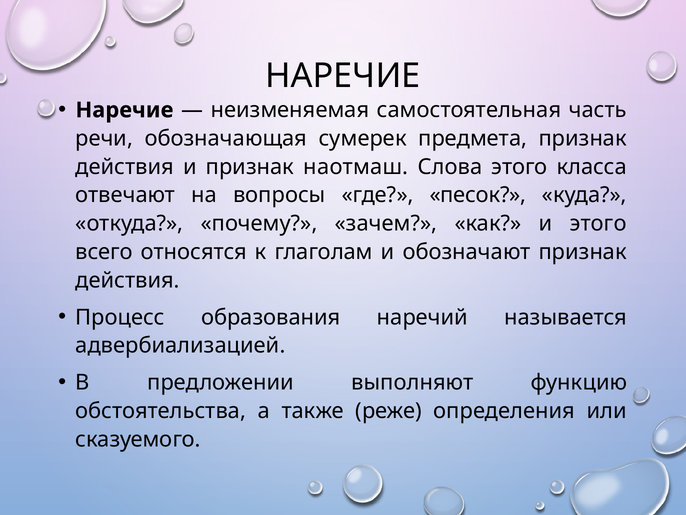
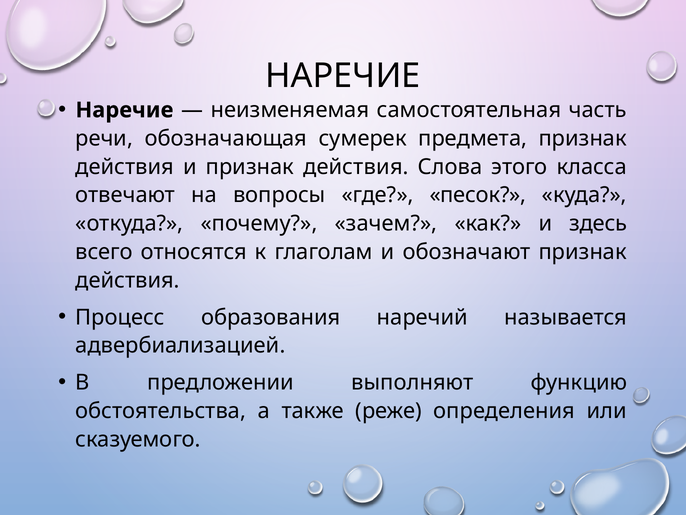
и признак наотмаш: наотмаш -> действия (356, 167)
и этого: этого -> здесь (598, 223)
